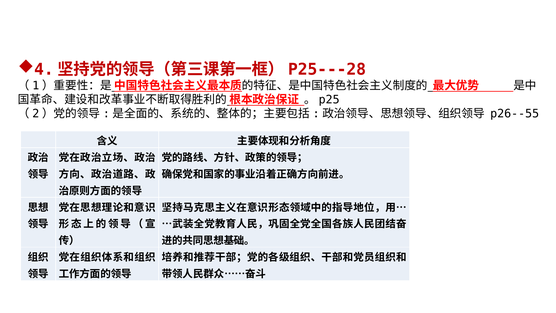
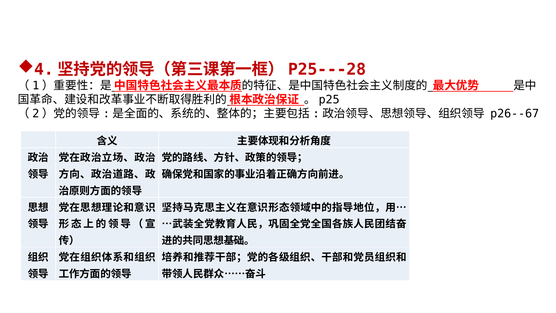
p26--55: p26--55 -> p26--67 (515, 113)
